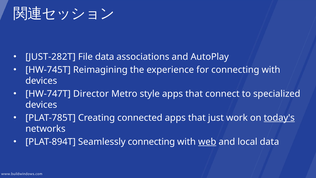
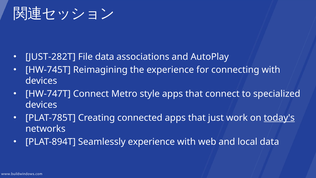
HW-747T Director: Director -> Connect (91, 94)
Seamlessly connecting: connecting -> experience (151, 142)
web underline: present -> none (207, 142)
